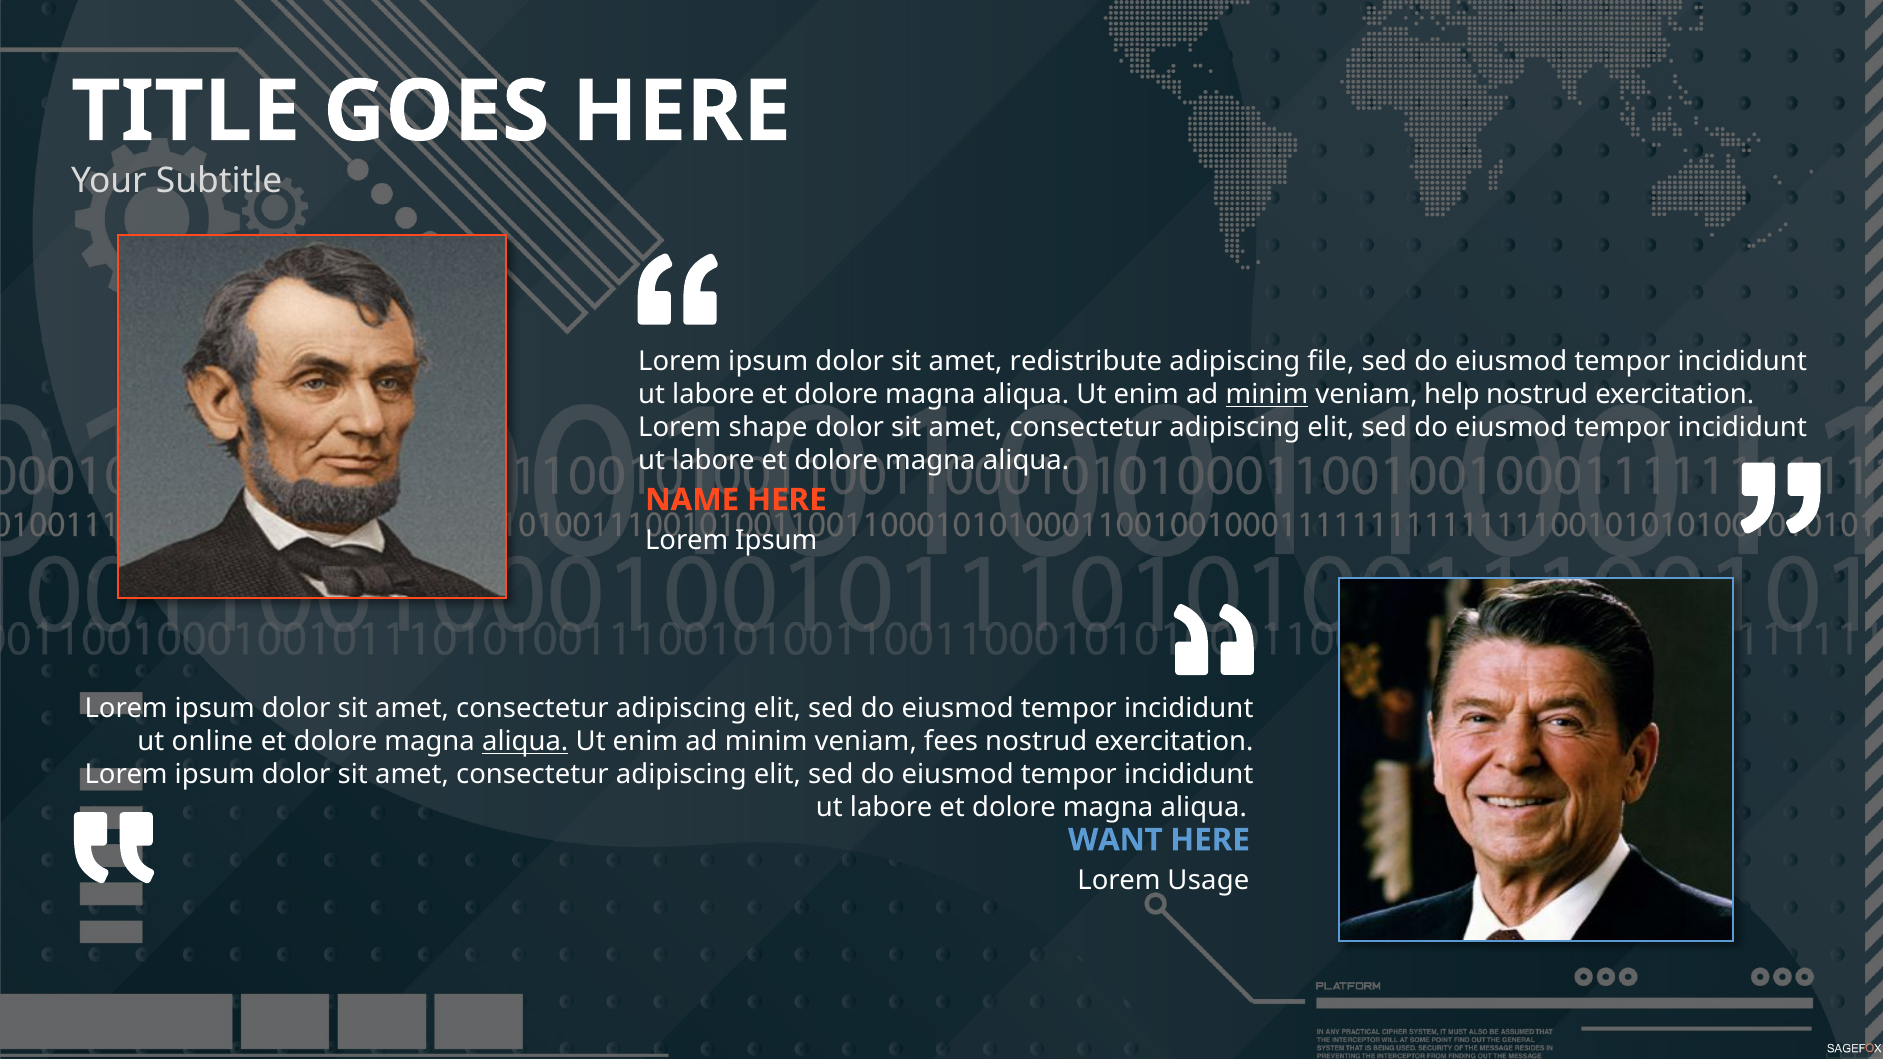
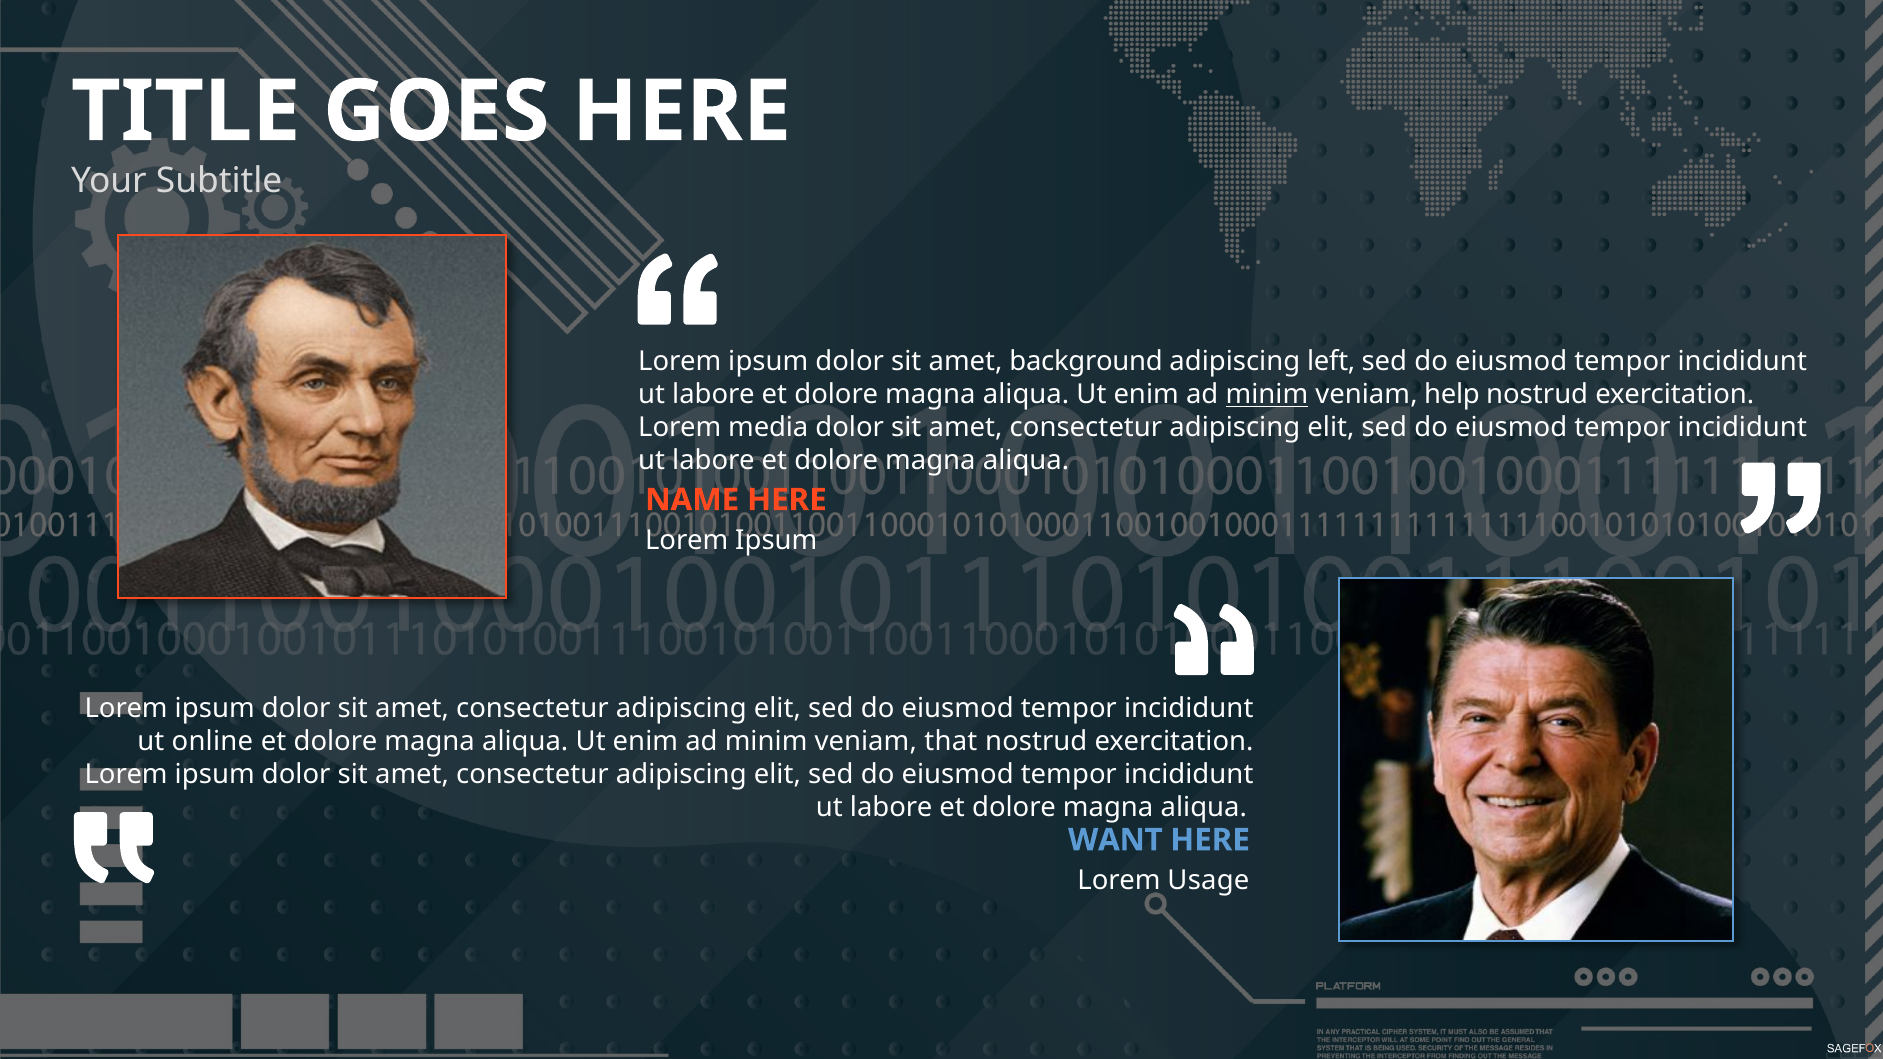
redistribute: redistribute -> background (1086, 362)
file: file -> left (1331, 362)
shape: shape -> media (768, 428)
aliqua underline: present -> none (525, 742)
fees: fees -> that (951, 742)
